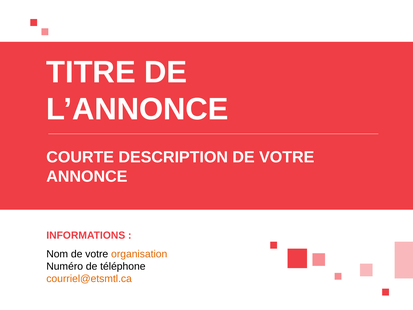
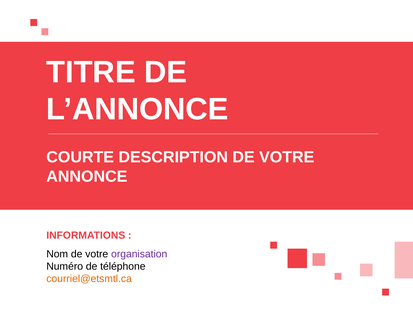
organisation colour: orange -> purple (139, 254)
